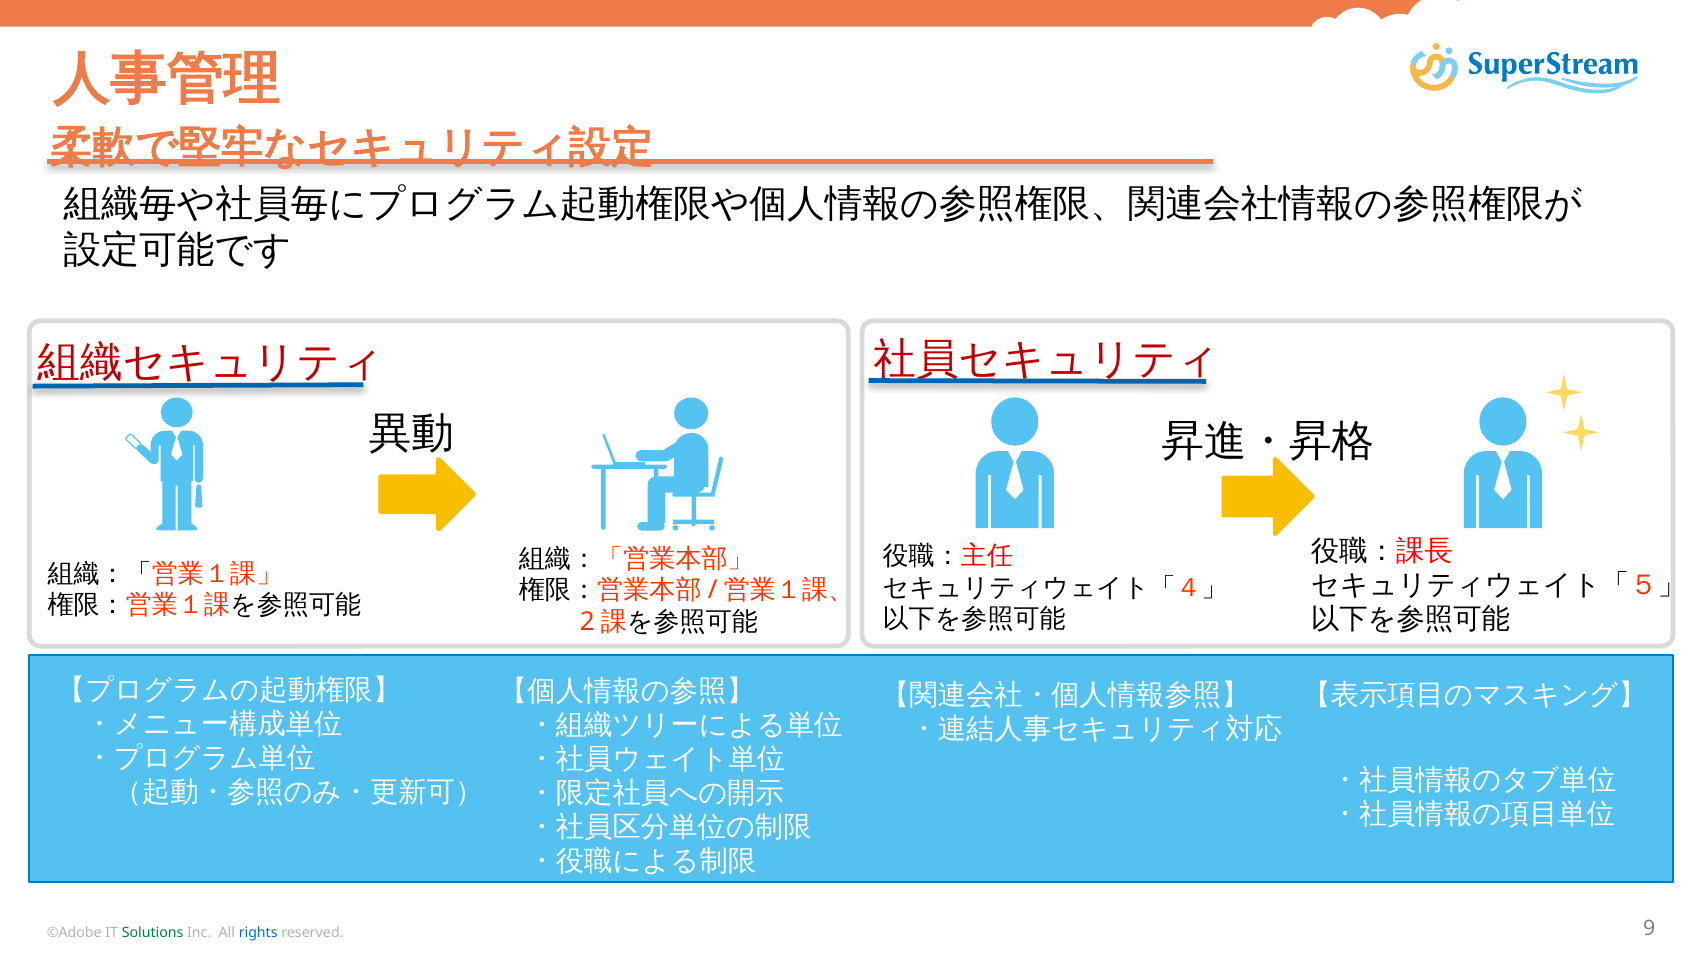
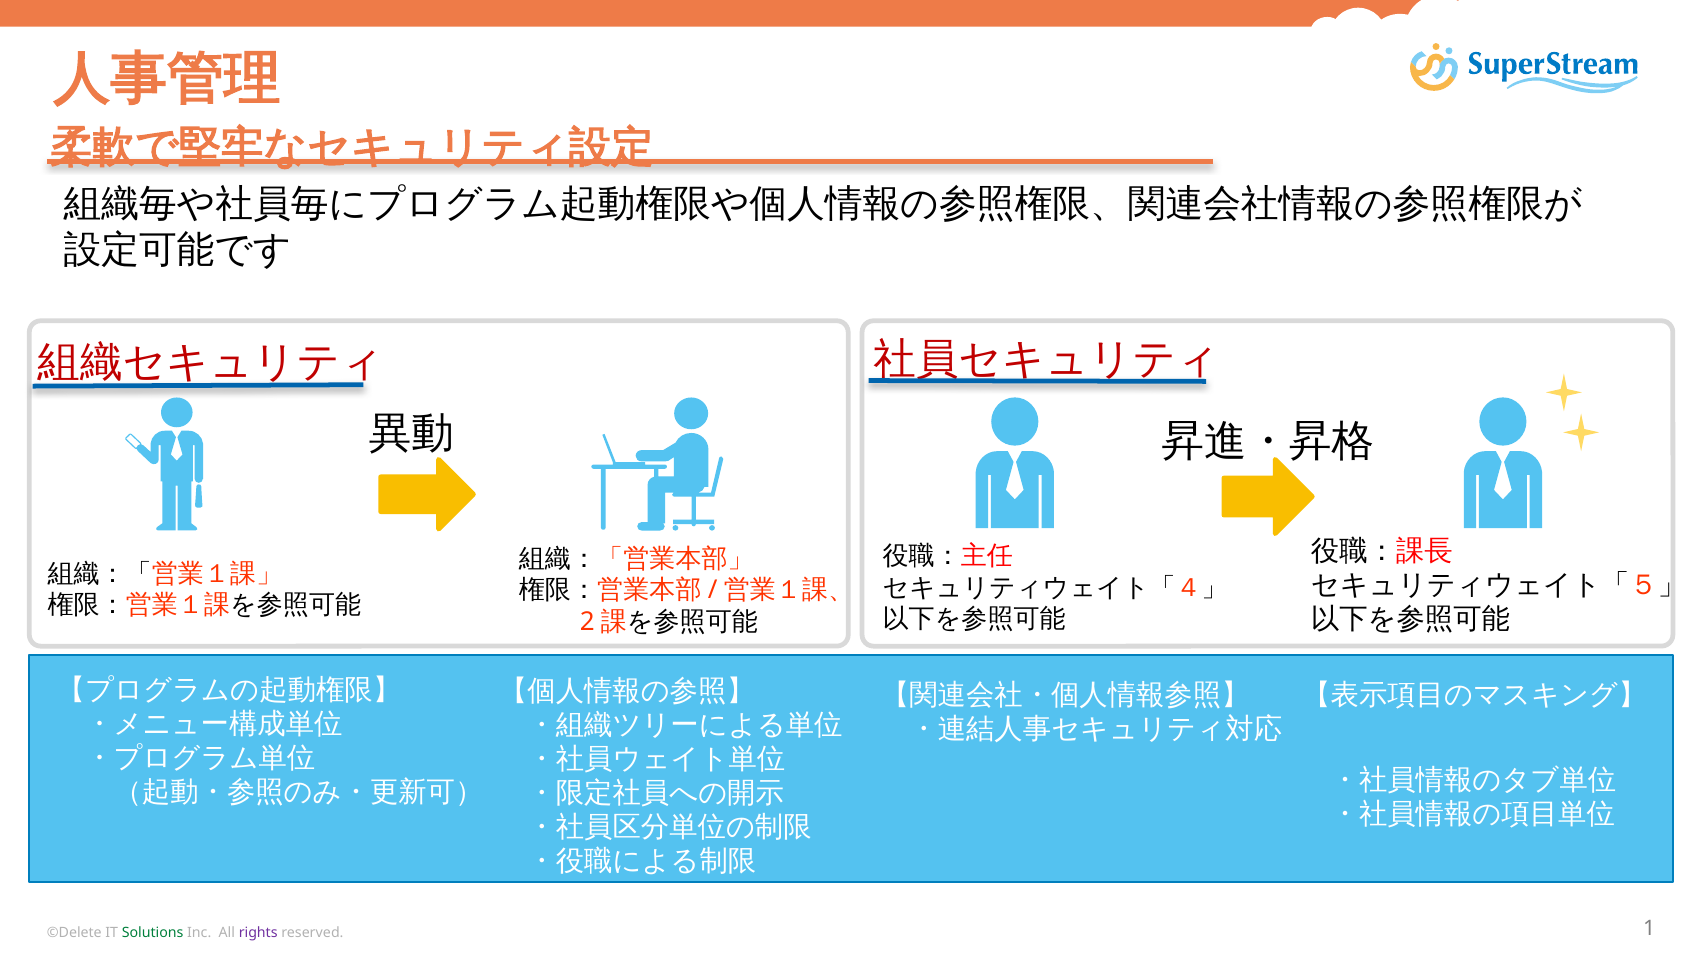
©Adobe: ©Adobe -> ©Delete (74, 933)
rights colour: blue -> purple (258, 933)
9: 9 -> 1 (1649, 928)
